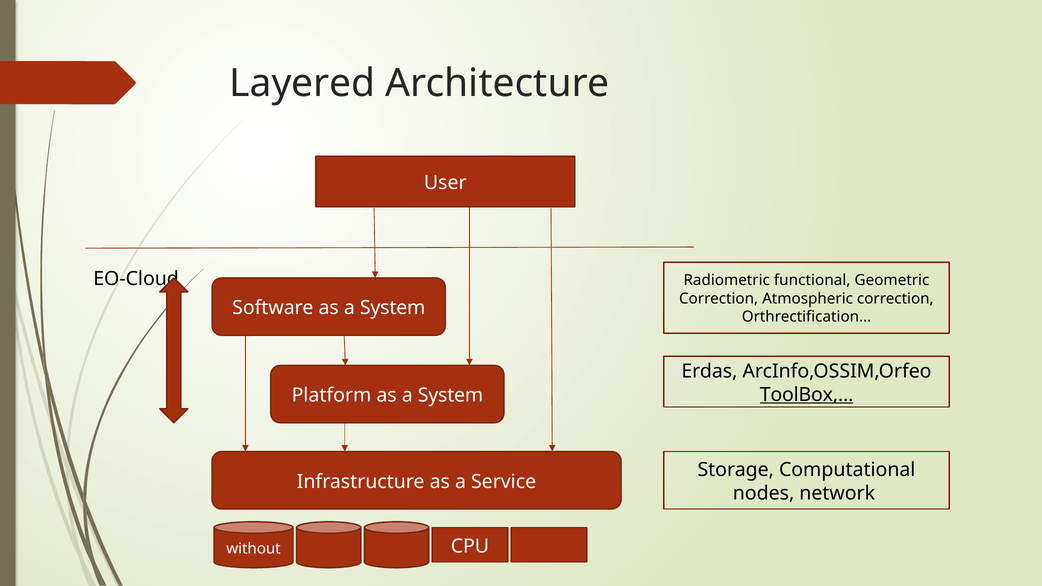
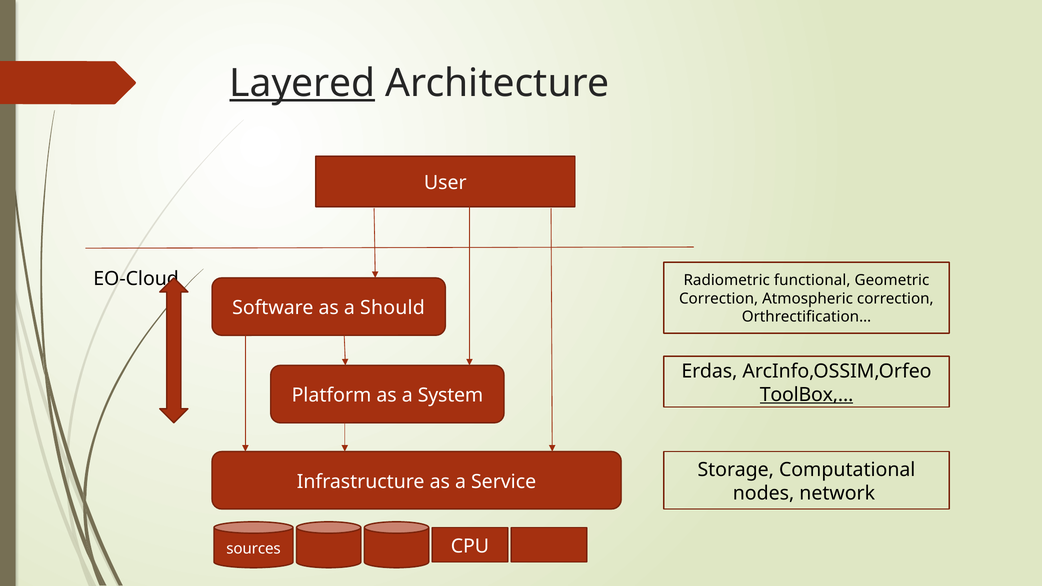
Layered underline: none -> present (302, 83)
Software as a System: System -> Should (392, 308)
without: without -> sources (254, 549)
